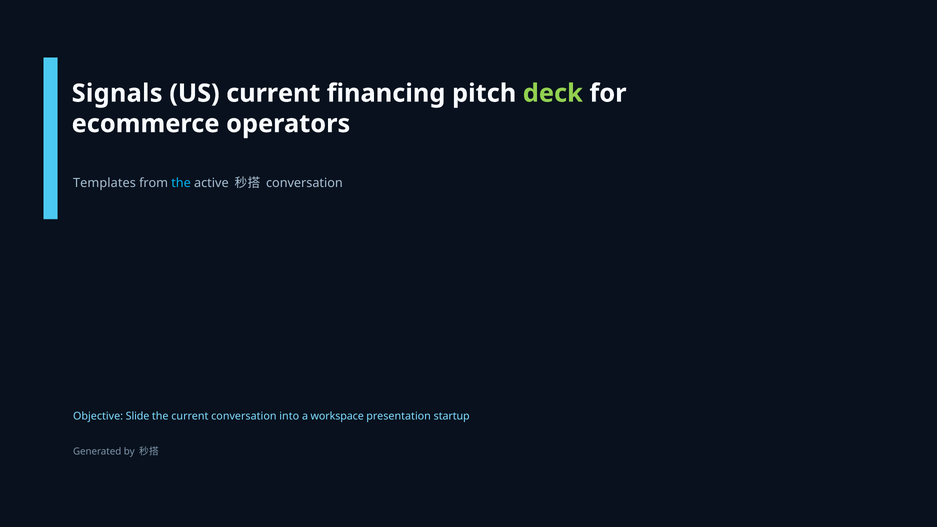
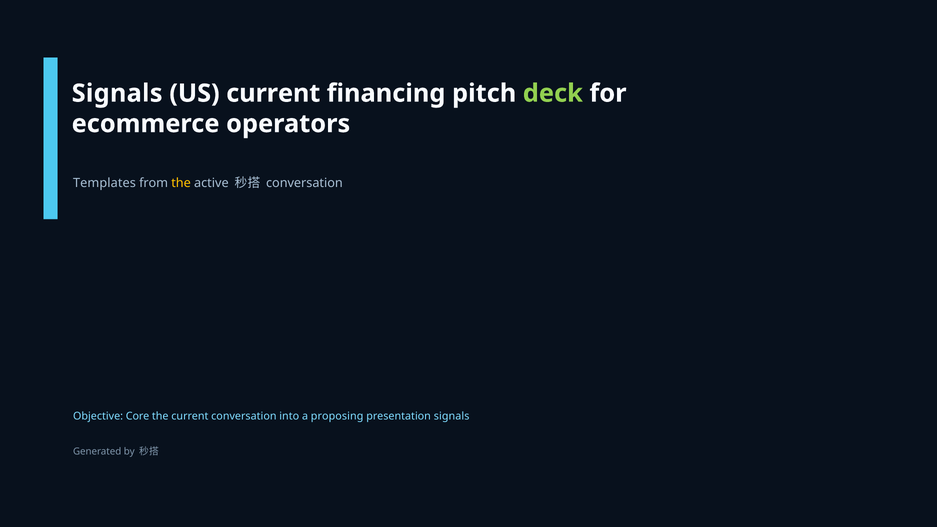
the colour: light blue -> yellow (181, 183)
Slide: Slide -> Core (138, 416)
workspace: workspace -> proposing (337, 416)
presentation startup: startup -> signals (452, 416)
